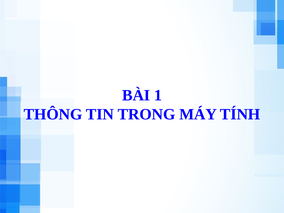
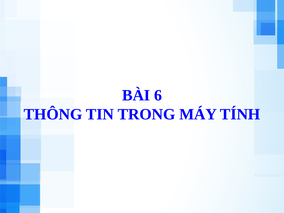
1: 1 -> 6 (158, 95)
